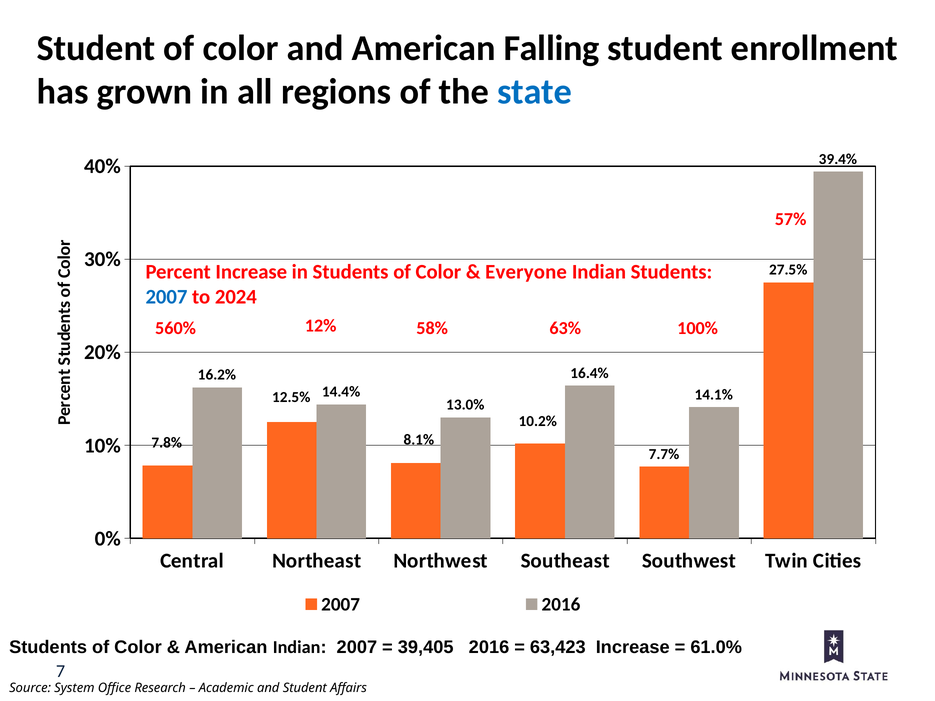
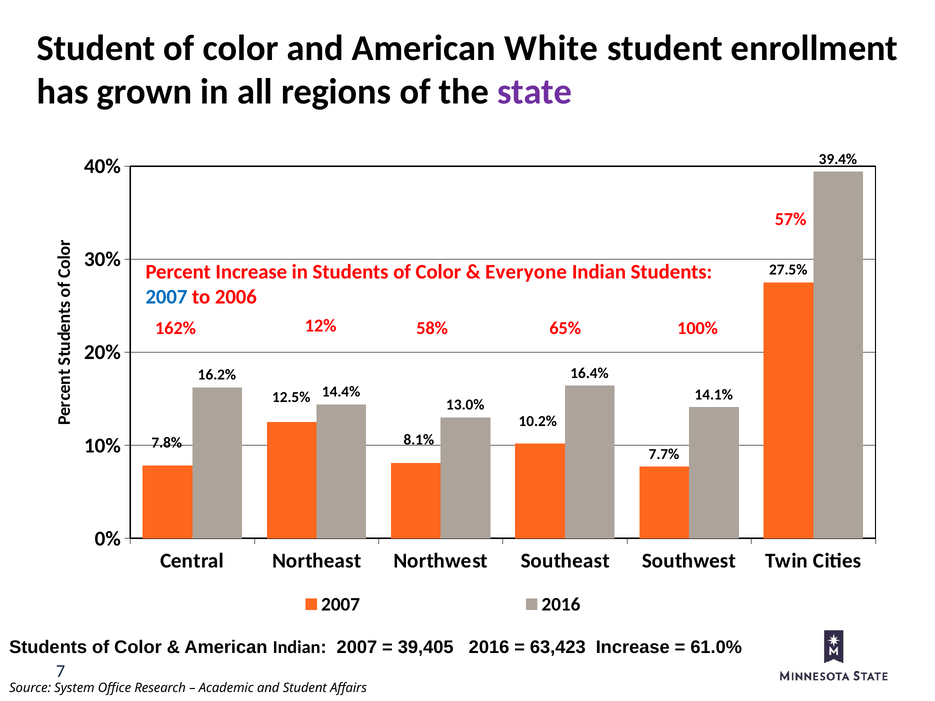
Falling: Falling -> White (551, 48)
state colour: blue -> purple (535, 92)
2024: 2024 -> 2006 (236, 297)
560%: 560% -> 162% (176, 328)
63%: 63% -> 65% (565, 328)
